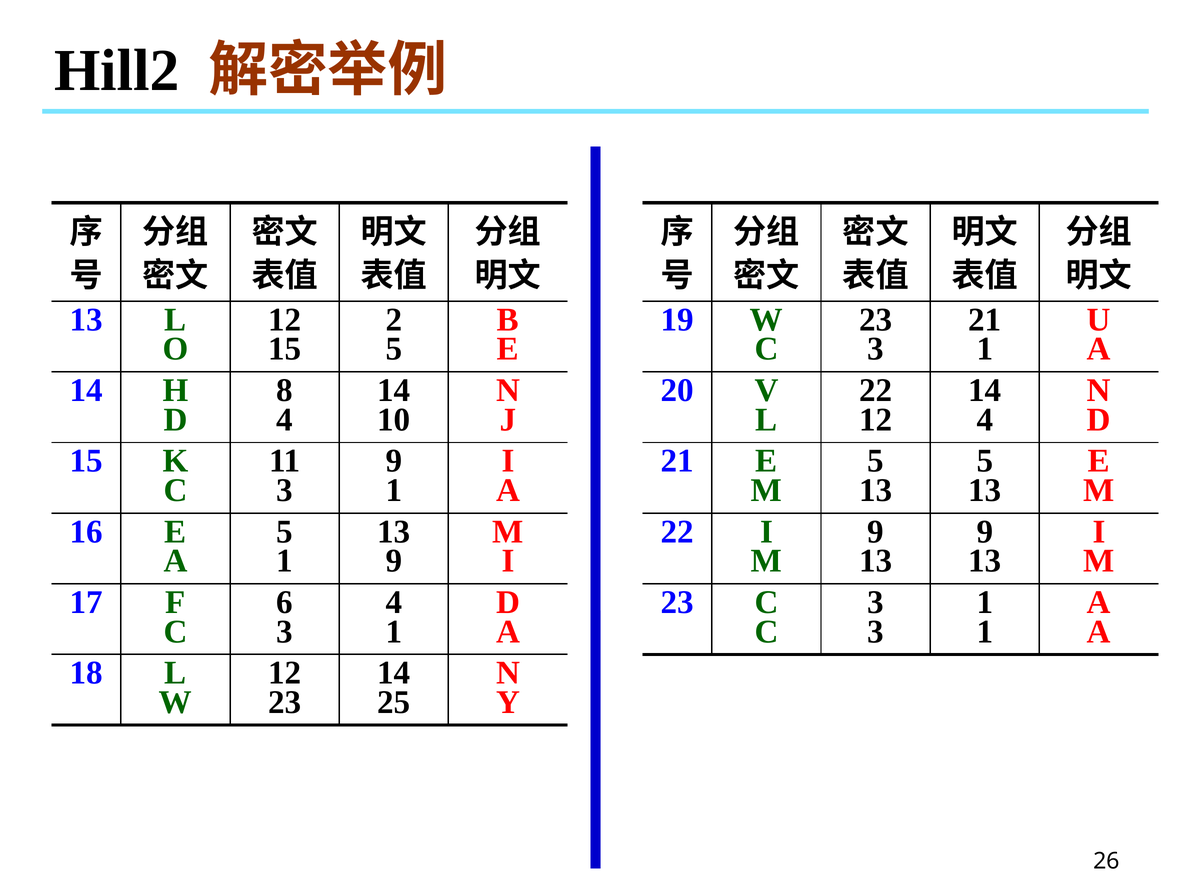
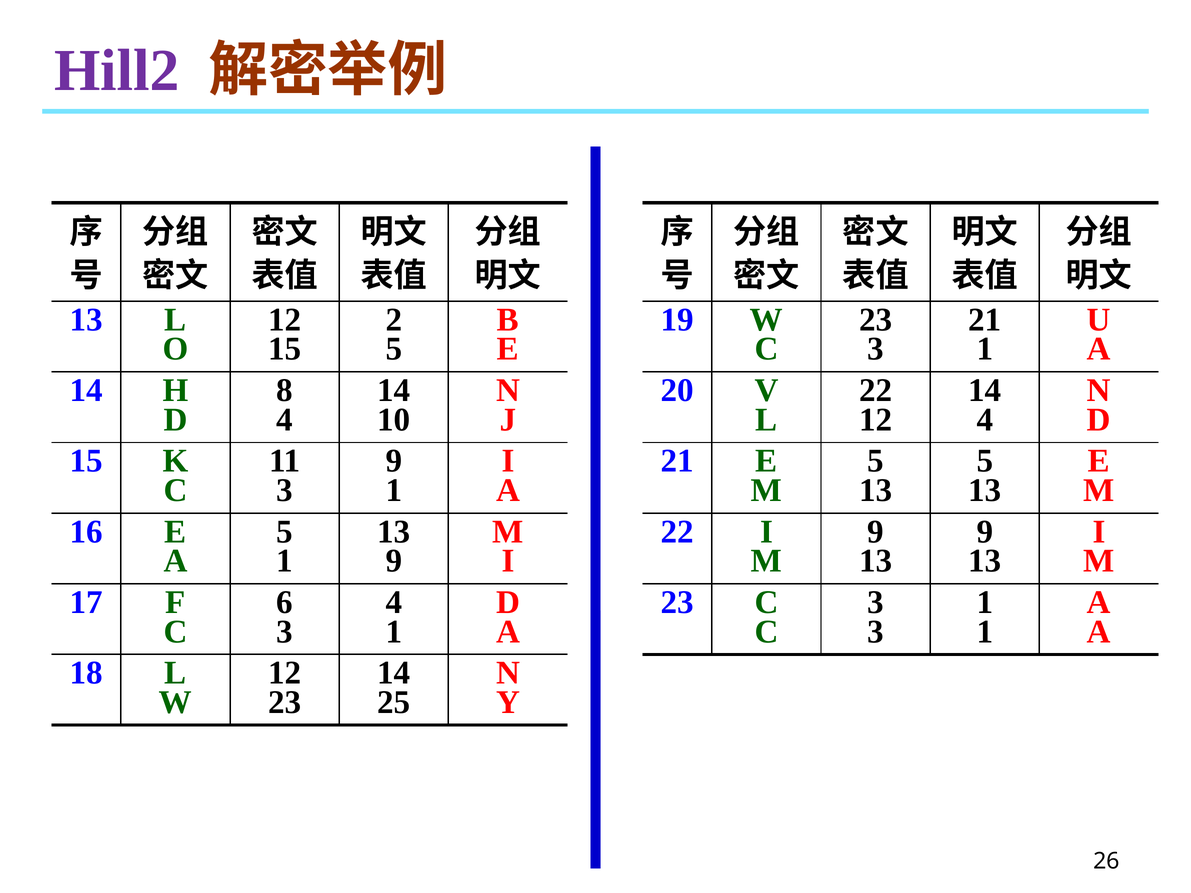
Hill2 colour: black -> purple (117, 71)
